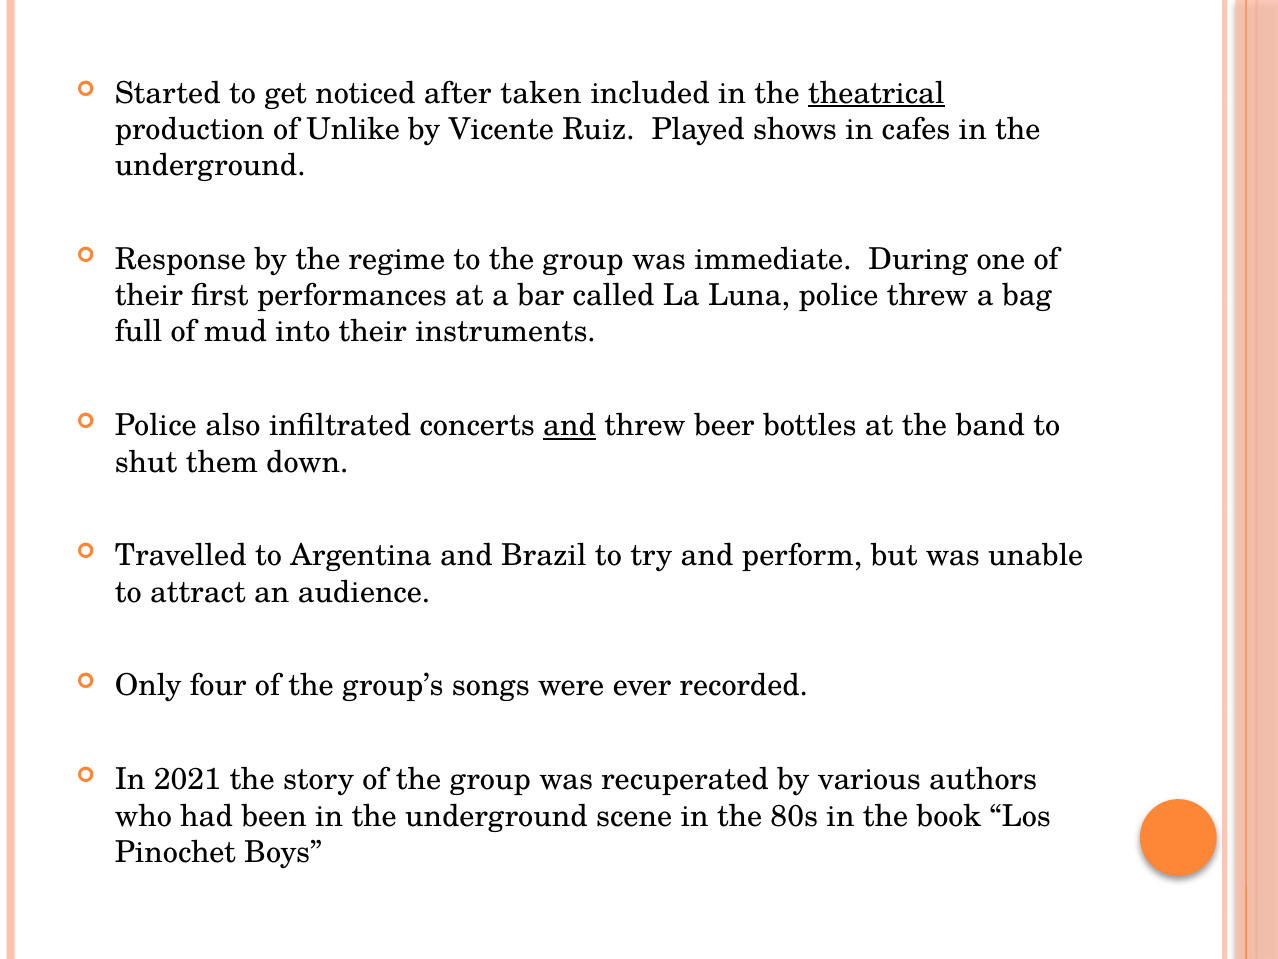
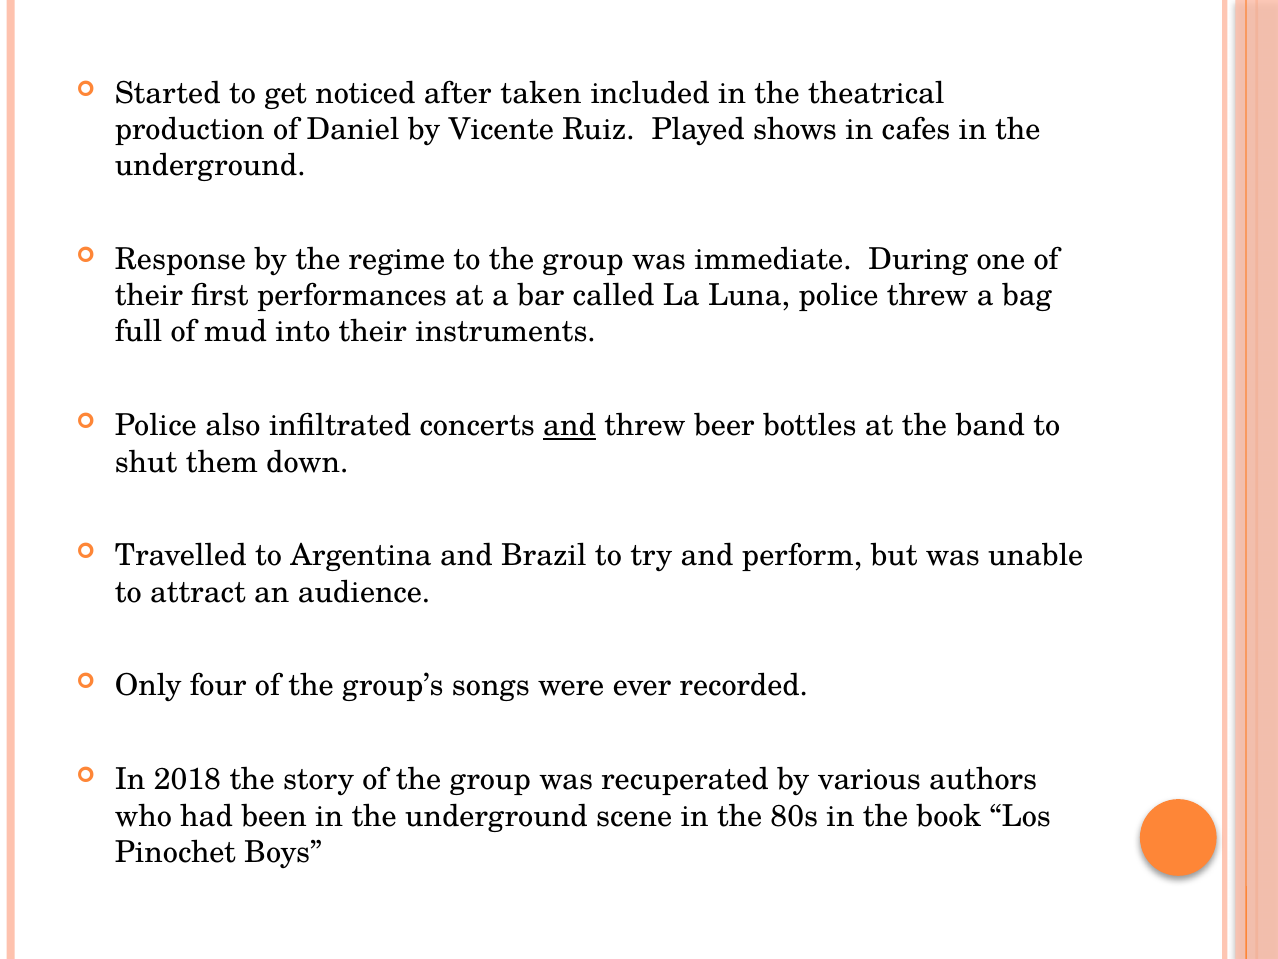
theatrical underline: present -> none (876, 93)
Unlike: Unlike -> Daniel (353, 129)
2021: 2021 -> 2018 (187, 779)
